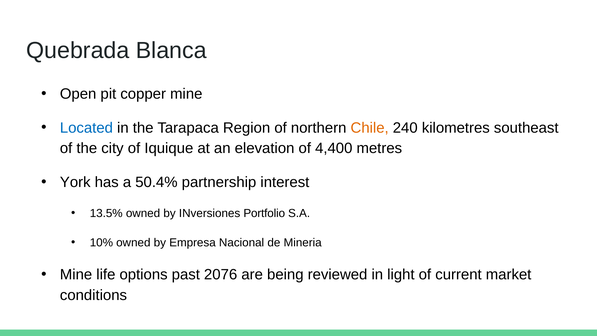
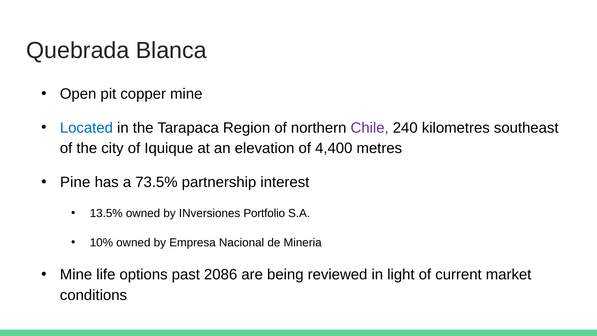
Chile colour: orange -> purple (370, 128)
York: York -> Pine (75, 182)
50.4%: 50.4% -> 73.5% (156, 182)
2076: 2076 -> 2086 (221, 275)
